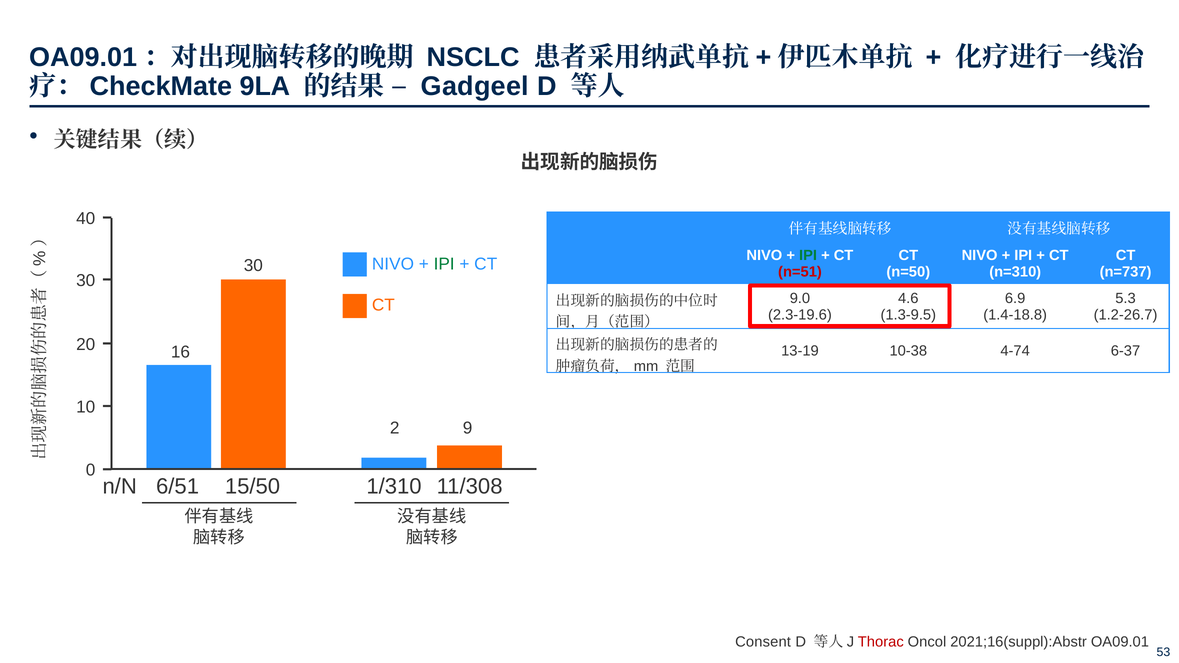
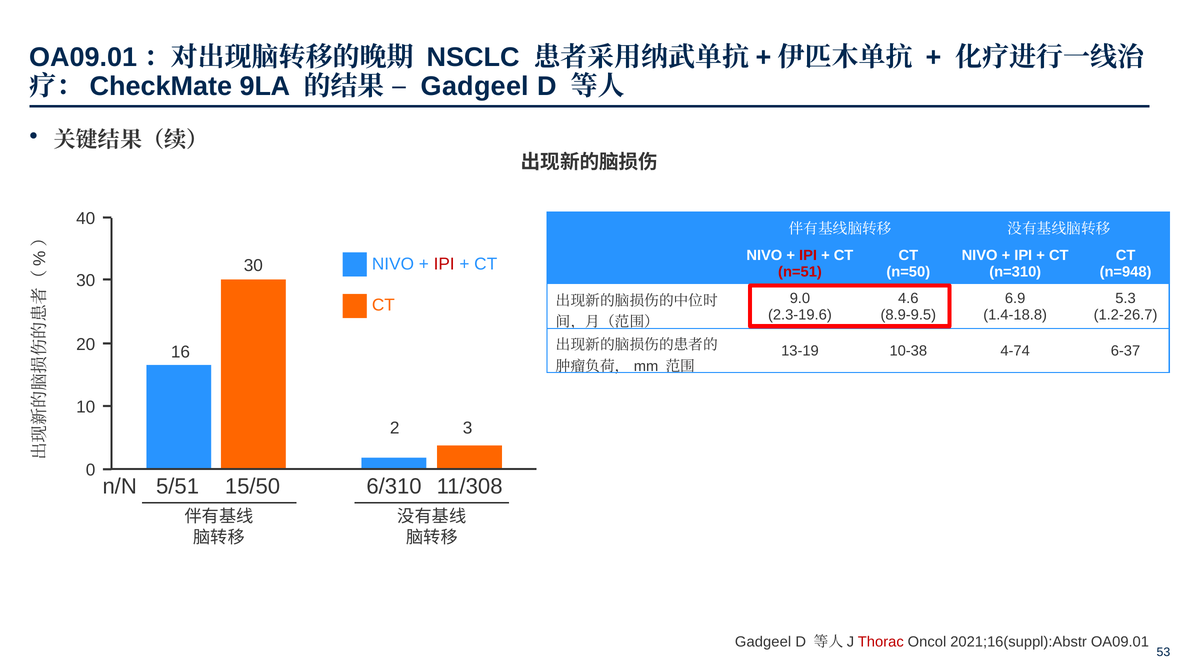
IPI colour: green -> red (808, 255)
IPI colour: green -> red (444, 264)
n=737: n=737 -> n=948 (1126, 272)
1.3-9.5: 1.3-9.5 -> 8.9-9.5 (908, 315)
9: 9 -> 3 (468, 428)
6/51: 6/51 -> 5/51 (178, 486)
1/310: 1/310 -> 6/310 (394, 486)
Consent: Consent -> Gadgeel (763, 642)
